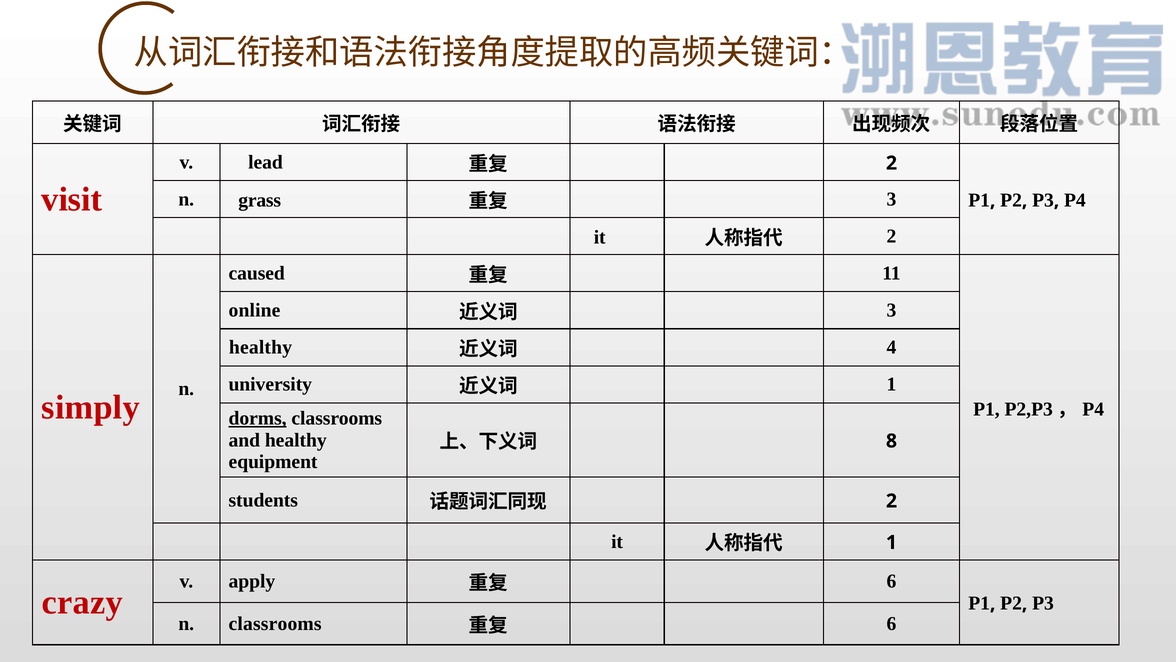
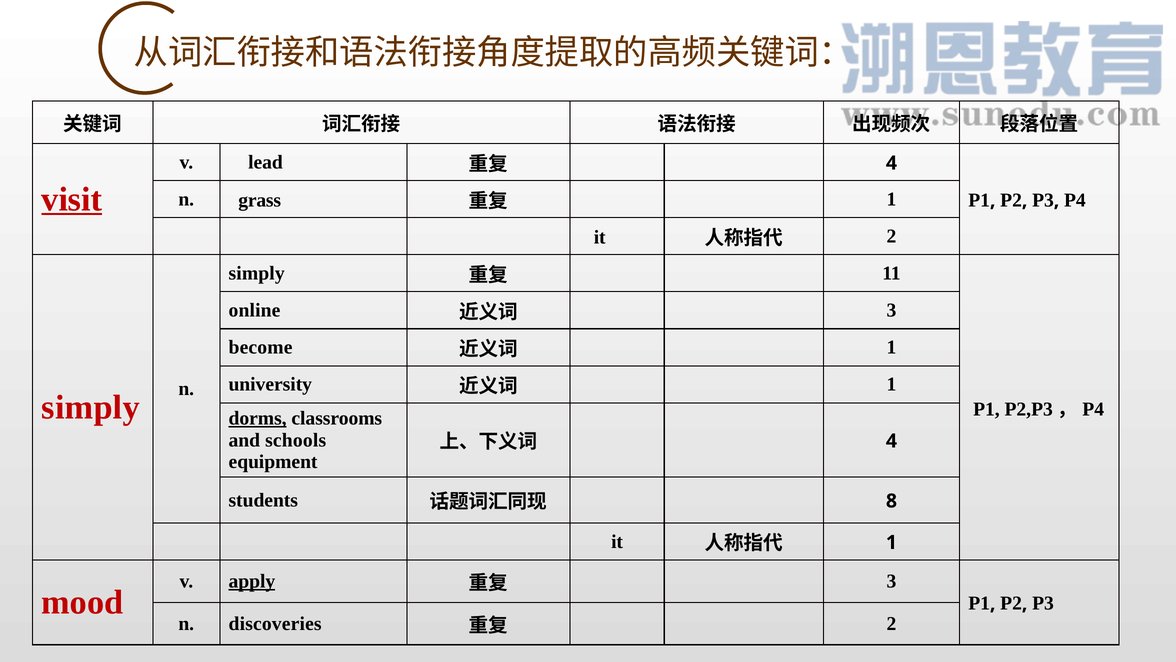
2: 2 -> 4 (891, 163)
visit underline: none -> present (72, 199)
3: 3 -> 1 (892, 199)
caused: caused -> simply (257, 273)
healthy: healthy -> become (261, 347)
4: 4 -> 1 (892, 347)
and healthy: healthy -> schools (296, 440)
8: 8 -> 4 (891, 441)
2: 2 -> 8 (891, 501)
apply underline: none -> present (252, 581)
6: 6 -> 3 (892, 581)
crazy: crazy -> mood (82, 602)
n classrooms: classrooms -> discoveries (275, 623)
6: 6 -> 2 (892, 623)
